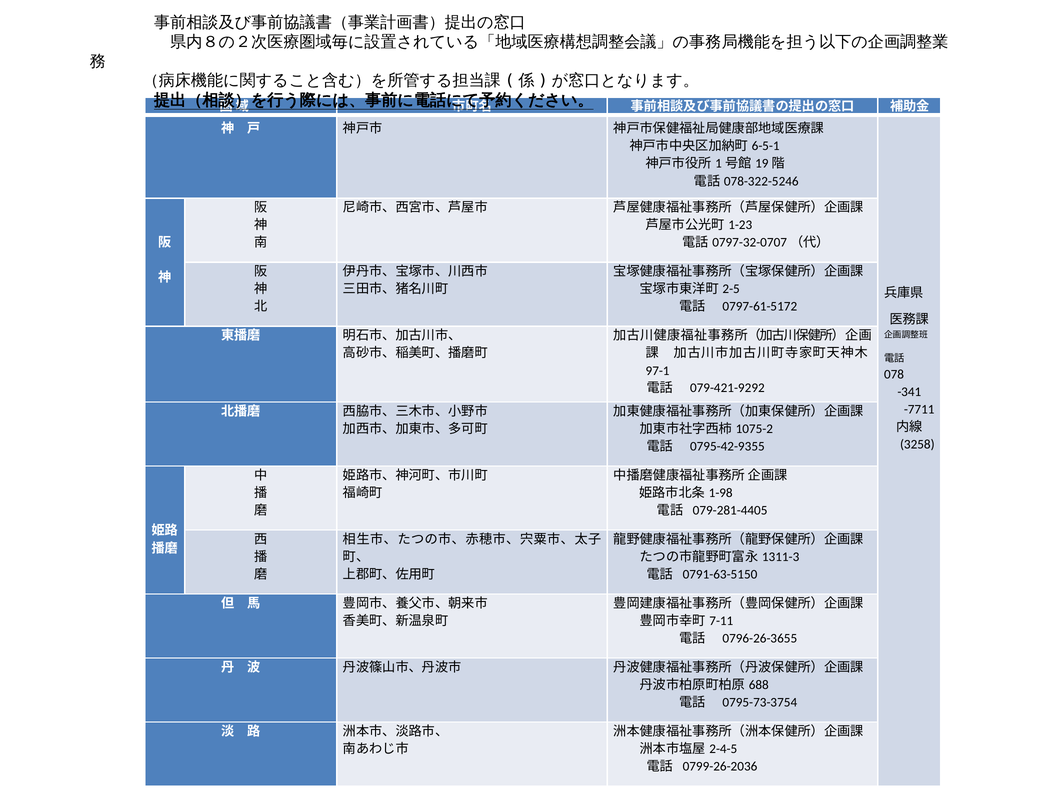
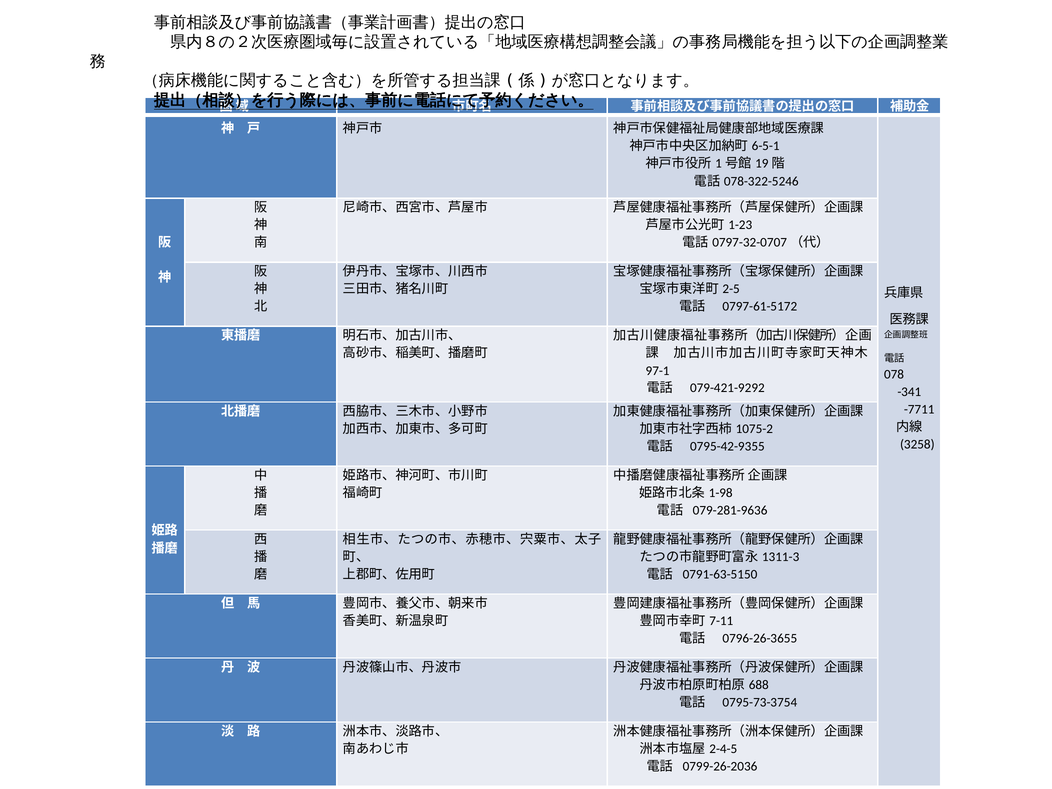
079-281-4405: 079-281-4405 -> 079-281-9636 (730, 510)
